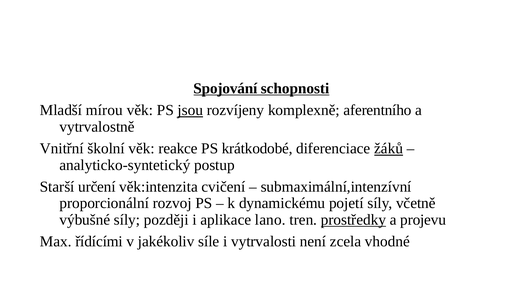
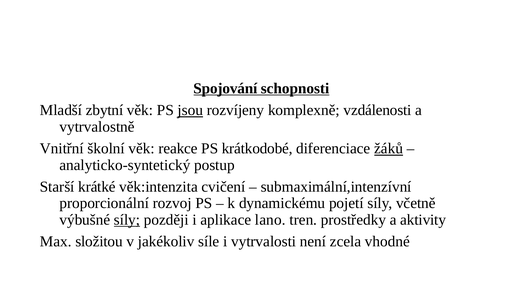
mírou: mírou -> zbytní (105, 110)
aferentního: aferentního -> vzdálenosti (378, 110)
určení: určení -> krátké (97, 187)
síly underline: none -> present (127, 220)
prostředky underline: present -> none (353, 220)
projevu: projevu -> aktivity (423, 220)
řídícími: řídícími -> složitou (99, 242)
